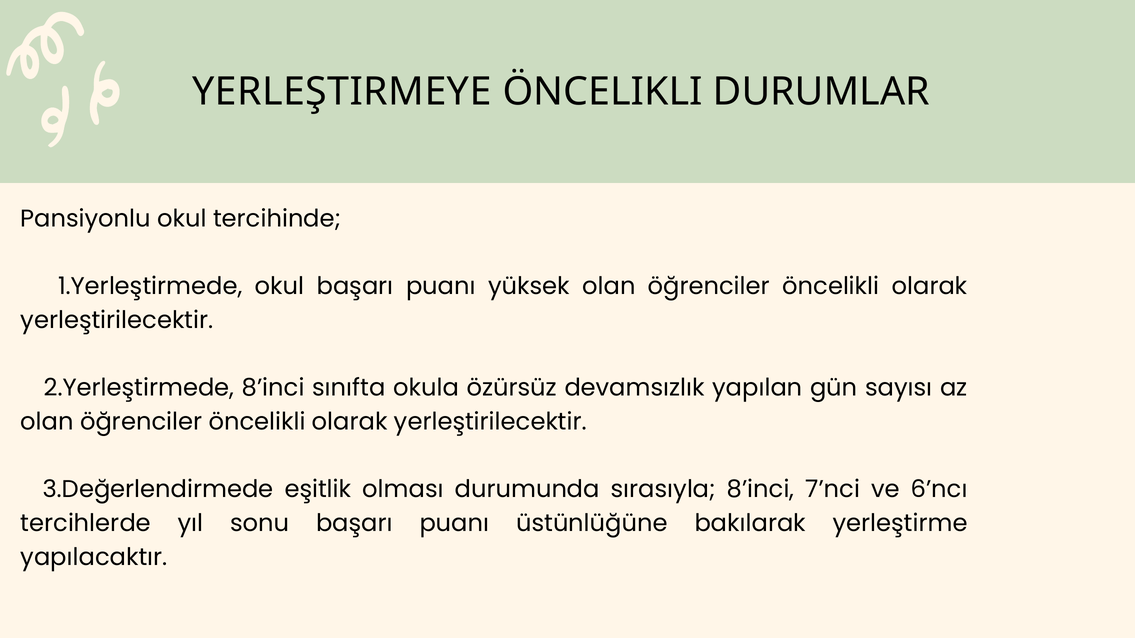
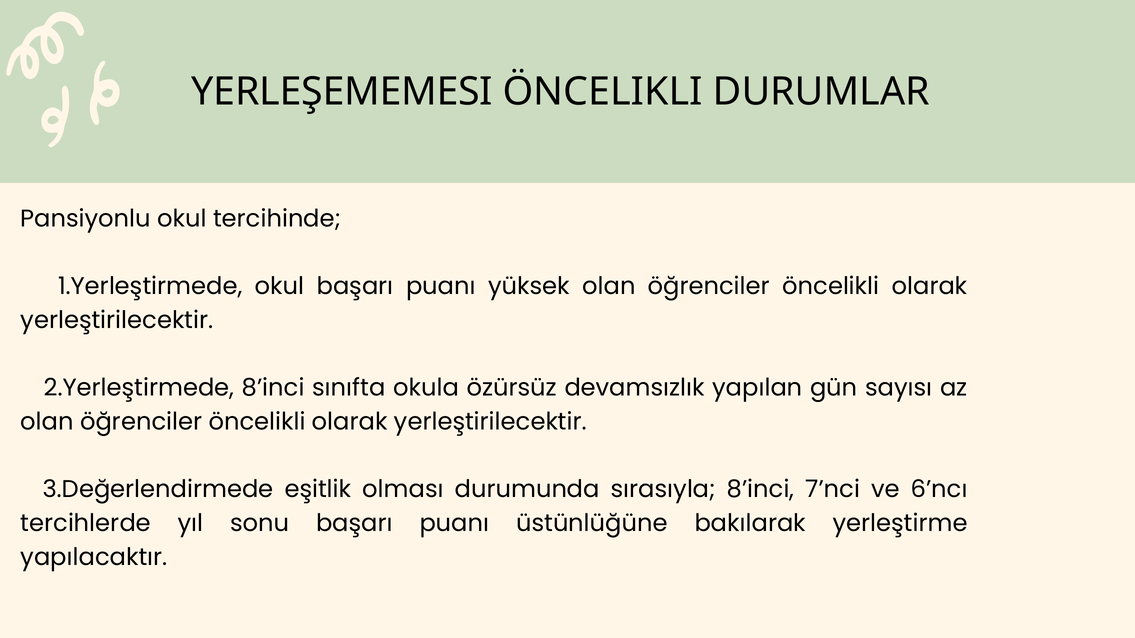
YERLEŞTIRMEYE: YERLEŞTIRMEYE -> YERLEŞEMEMESI (342, 92)
